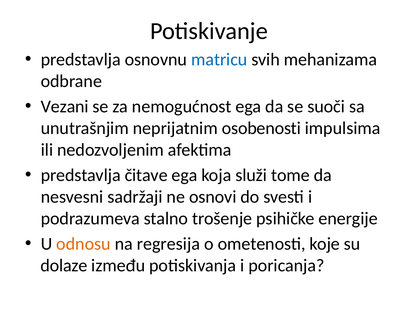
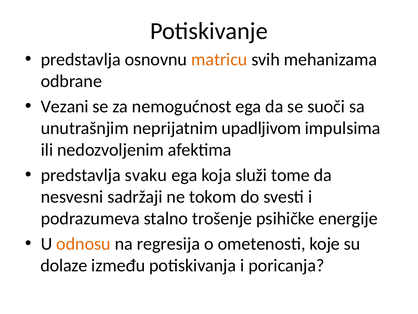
matricu colour: blue -> orange (219, 59)
osobenosti: osobenosti -> upadljivom (261, 128)
čitave: čitave -> svaku (146, 175)
osnovi: osnovi -> tokom (213, 197)
